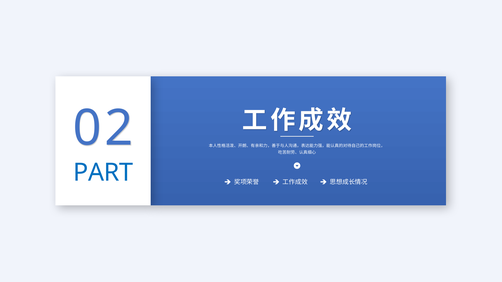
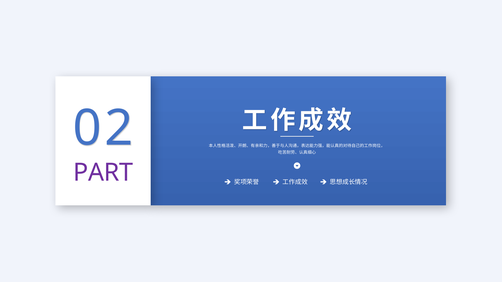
PART colour: blue -> purple (103, 173)
